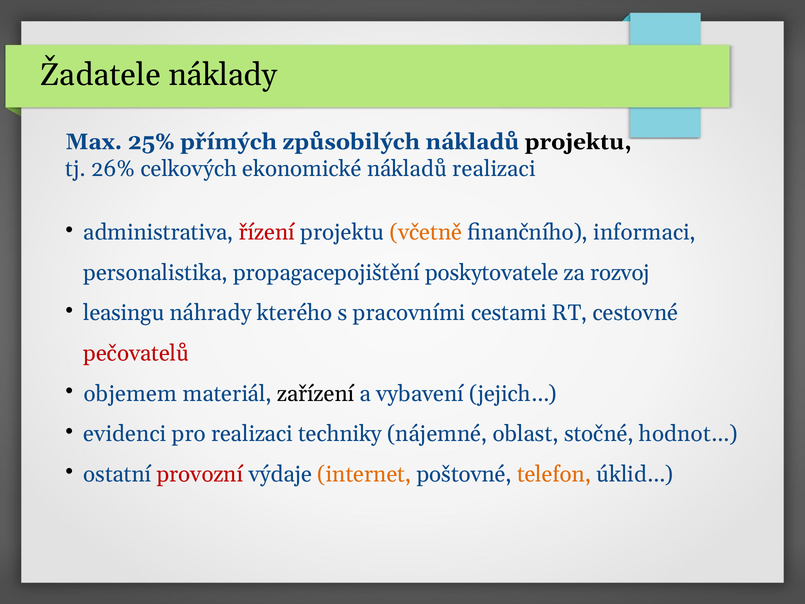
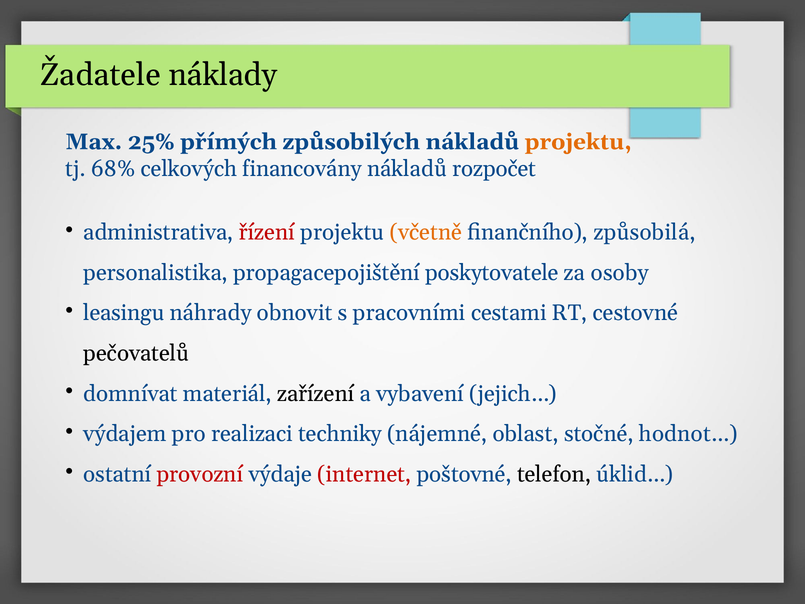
projektu colour: black -> orange (578, 142)
26%: 26% -> 68% (113, 169)
ekonomické: ekonomické -> financovány (302, 169)
nákladů realizaci: realizaci -> rozpočet (494, 169)
informaci: informaci -> způsobilá (645, 232)
rozvoj: rozvoj -> osoby (620, 273)
kterého: kterého -> obnovit (295, 313)
pečovatelů colour: red -> black (136, 353)
objemem: objemem -> domnívat (130, 393)
evidenci: evidenci -> výdajem (125, 434)
internet colour: orange -> red (364, 474)
telefon colour: orange -> black (554, 474)
